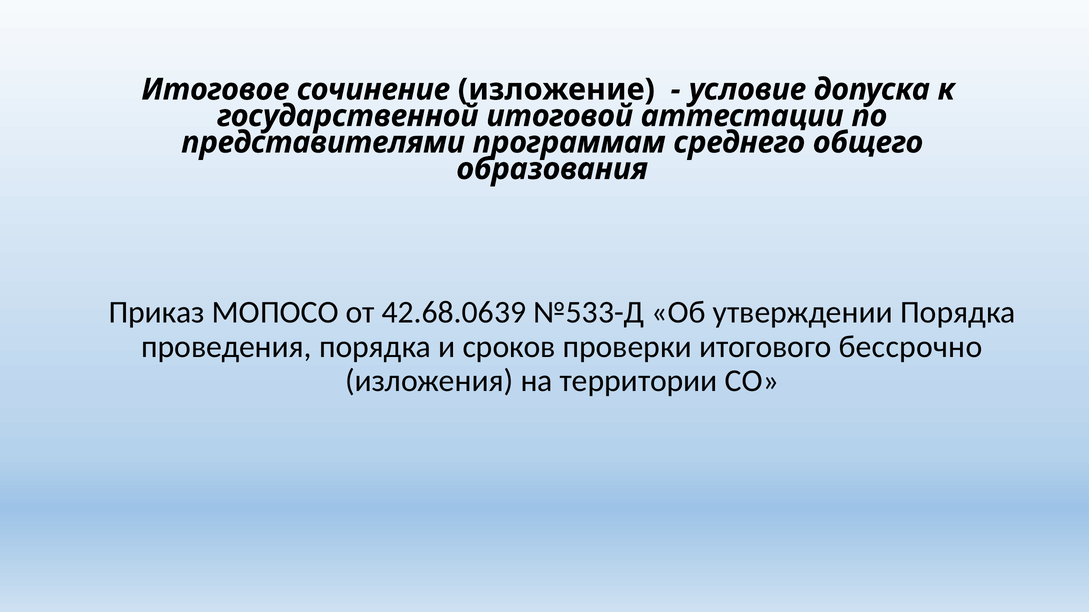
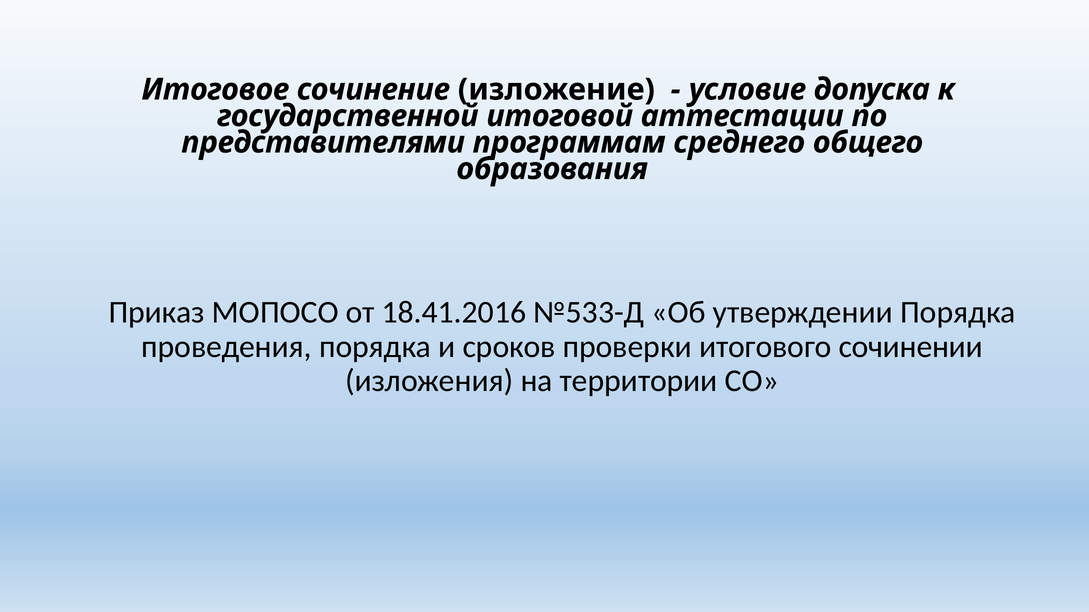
42.68.0639: 42.68.0639 -> 18.41.2016 (454, 313)
бессрочно: бессрочно -> сочинении (911, 347)
